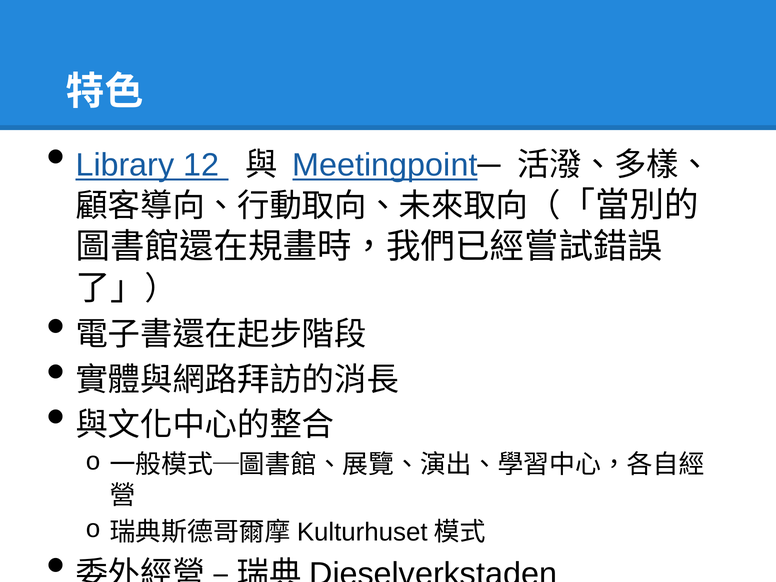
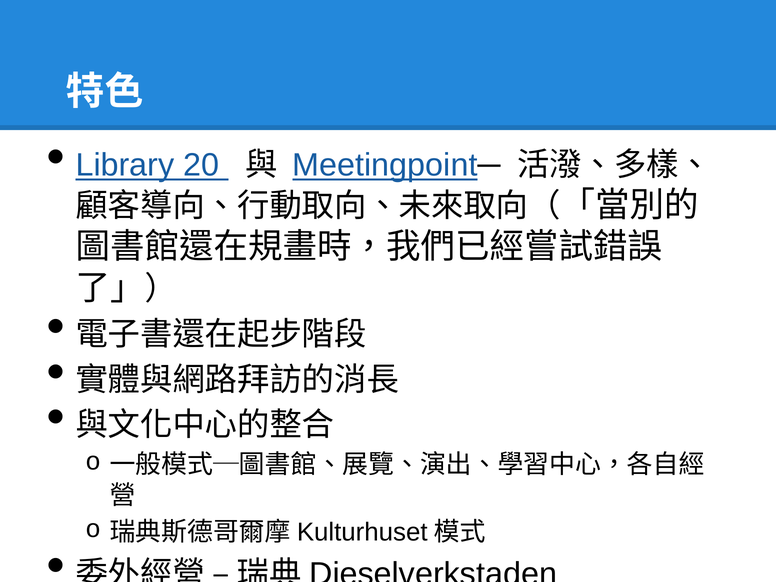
12: 12 -> 20 (201, 165)
